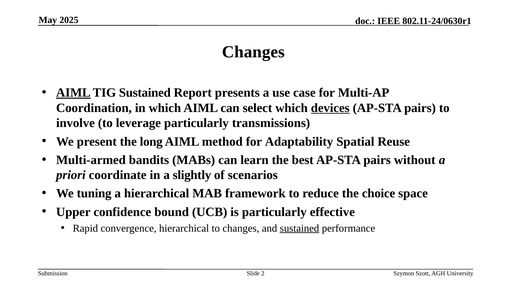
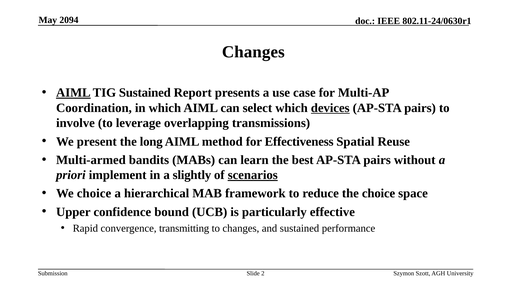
2025: 2025 -> 2094 (69, 20)
leverage particularly: particularly -> overlapping (196, 123)
Adaptability: Adaptability -> Effectiveness (299, 142)
coordinate: coordinate -> implement (118, 175)
scenarios underline: none -> present (253, 175)
We tuning: tuning -> choice (94, 194)
convergence hierarchical: hierarchical -> transmitting (184, 228)
sustained underline: present -> none (299, 228)
